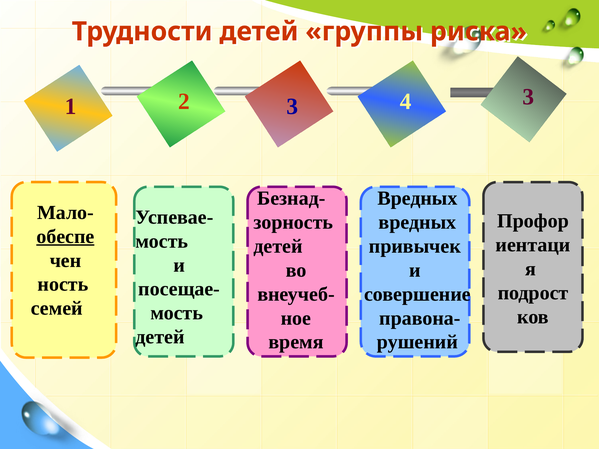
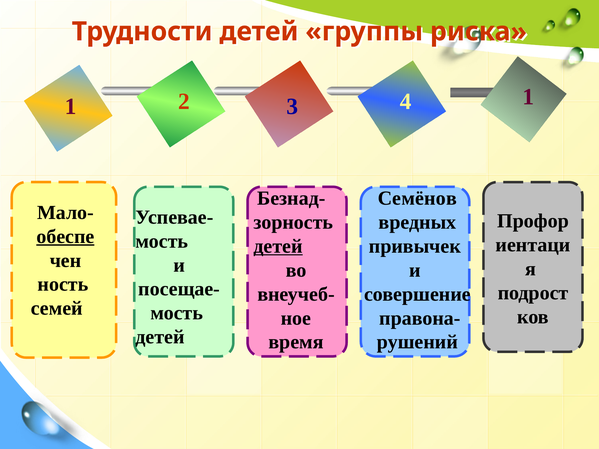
4 3: 3 -> 1 (528, 97)
Вредных: Вредных -> Семёнов (417, 198)
детей underline: none -> present (278, 246)
